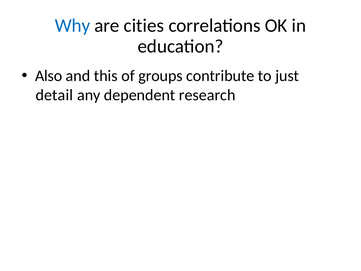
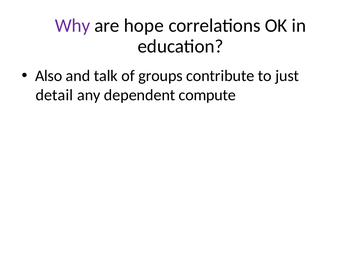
Why colour: blue -> purple (72, 26)
cities: cities -> hope (144, 26)
this: this -> talk (106, 76)
research: research -> compute (207, 95)
